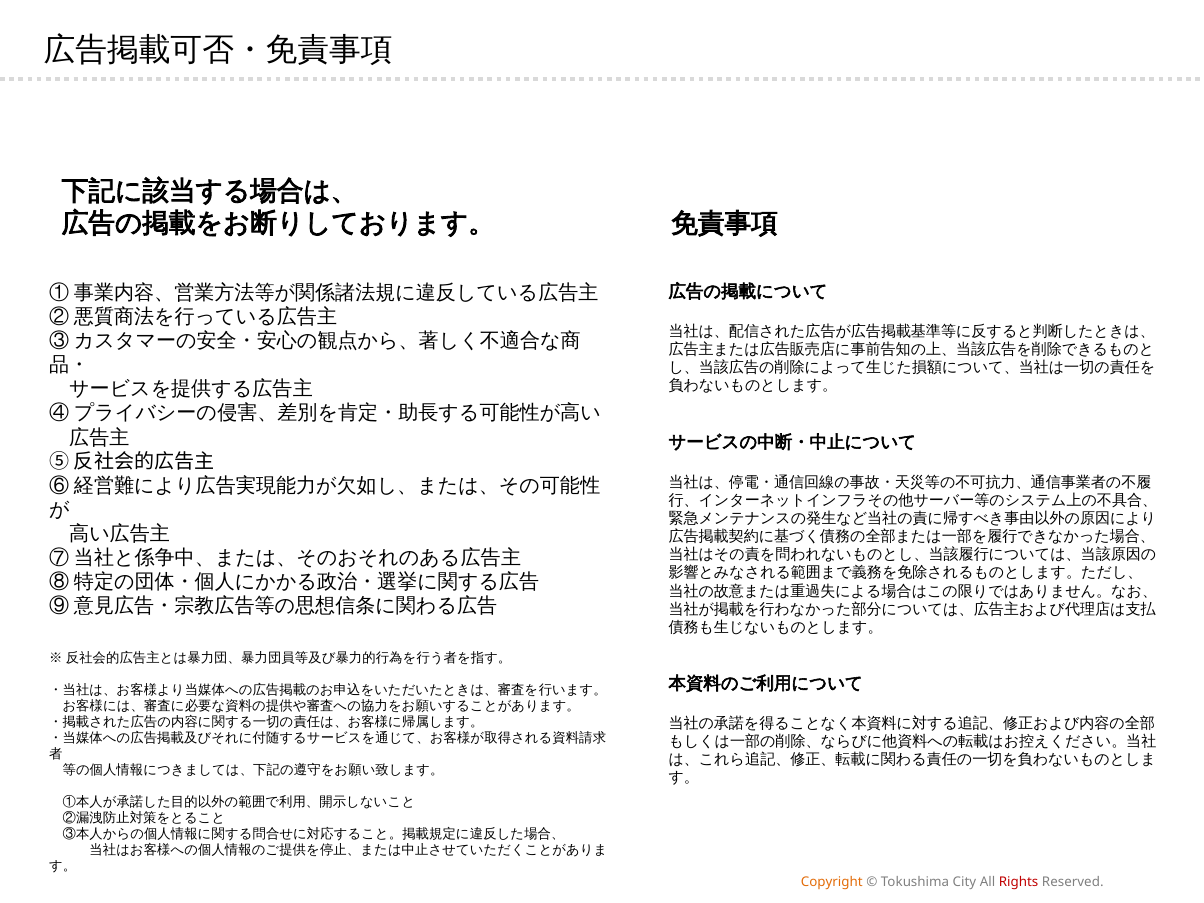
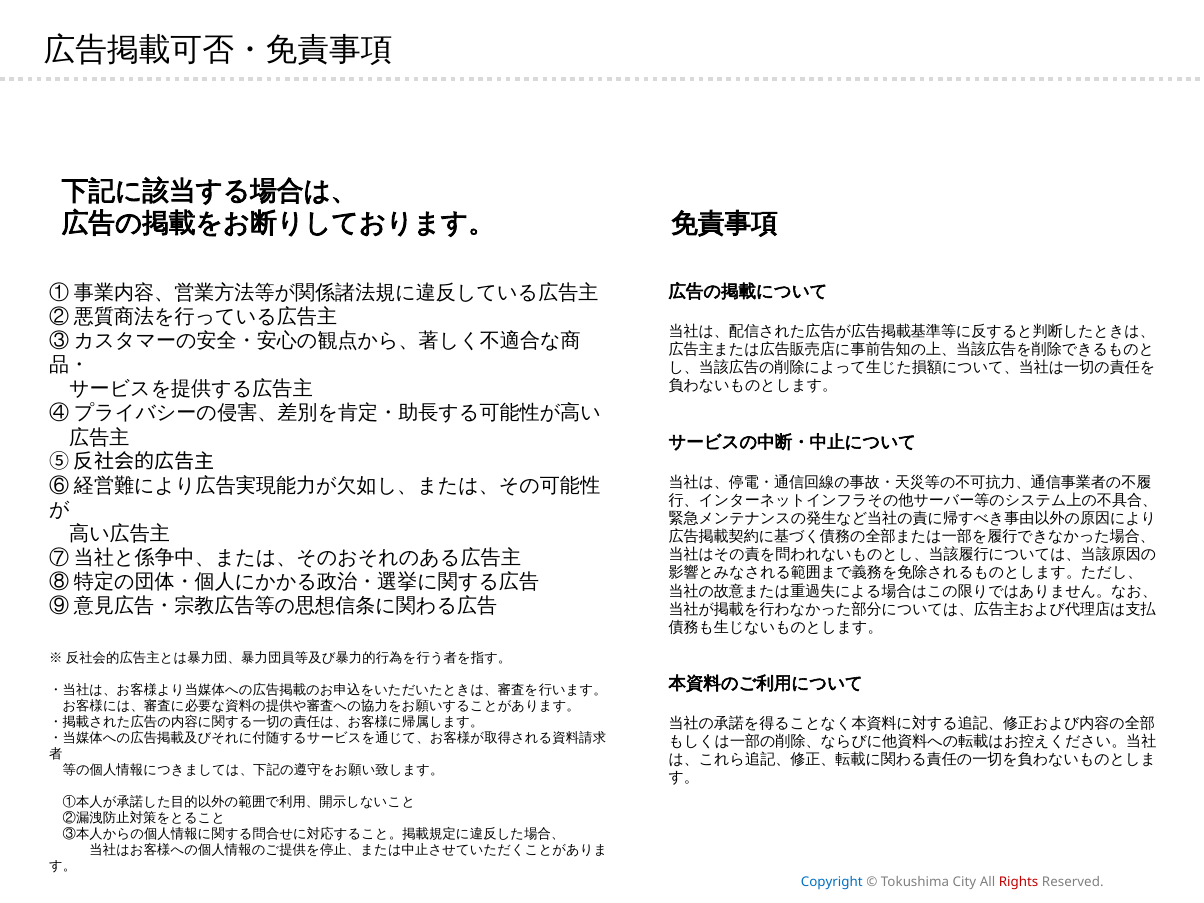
Copyright colour: orange -> blue (832, 882)
